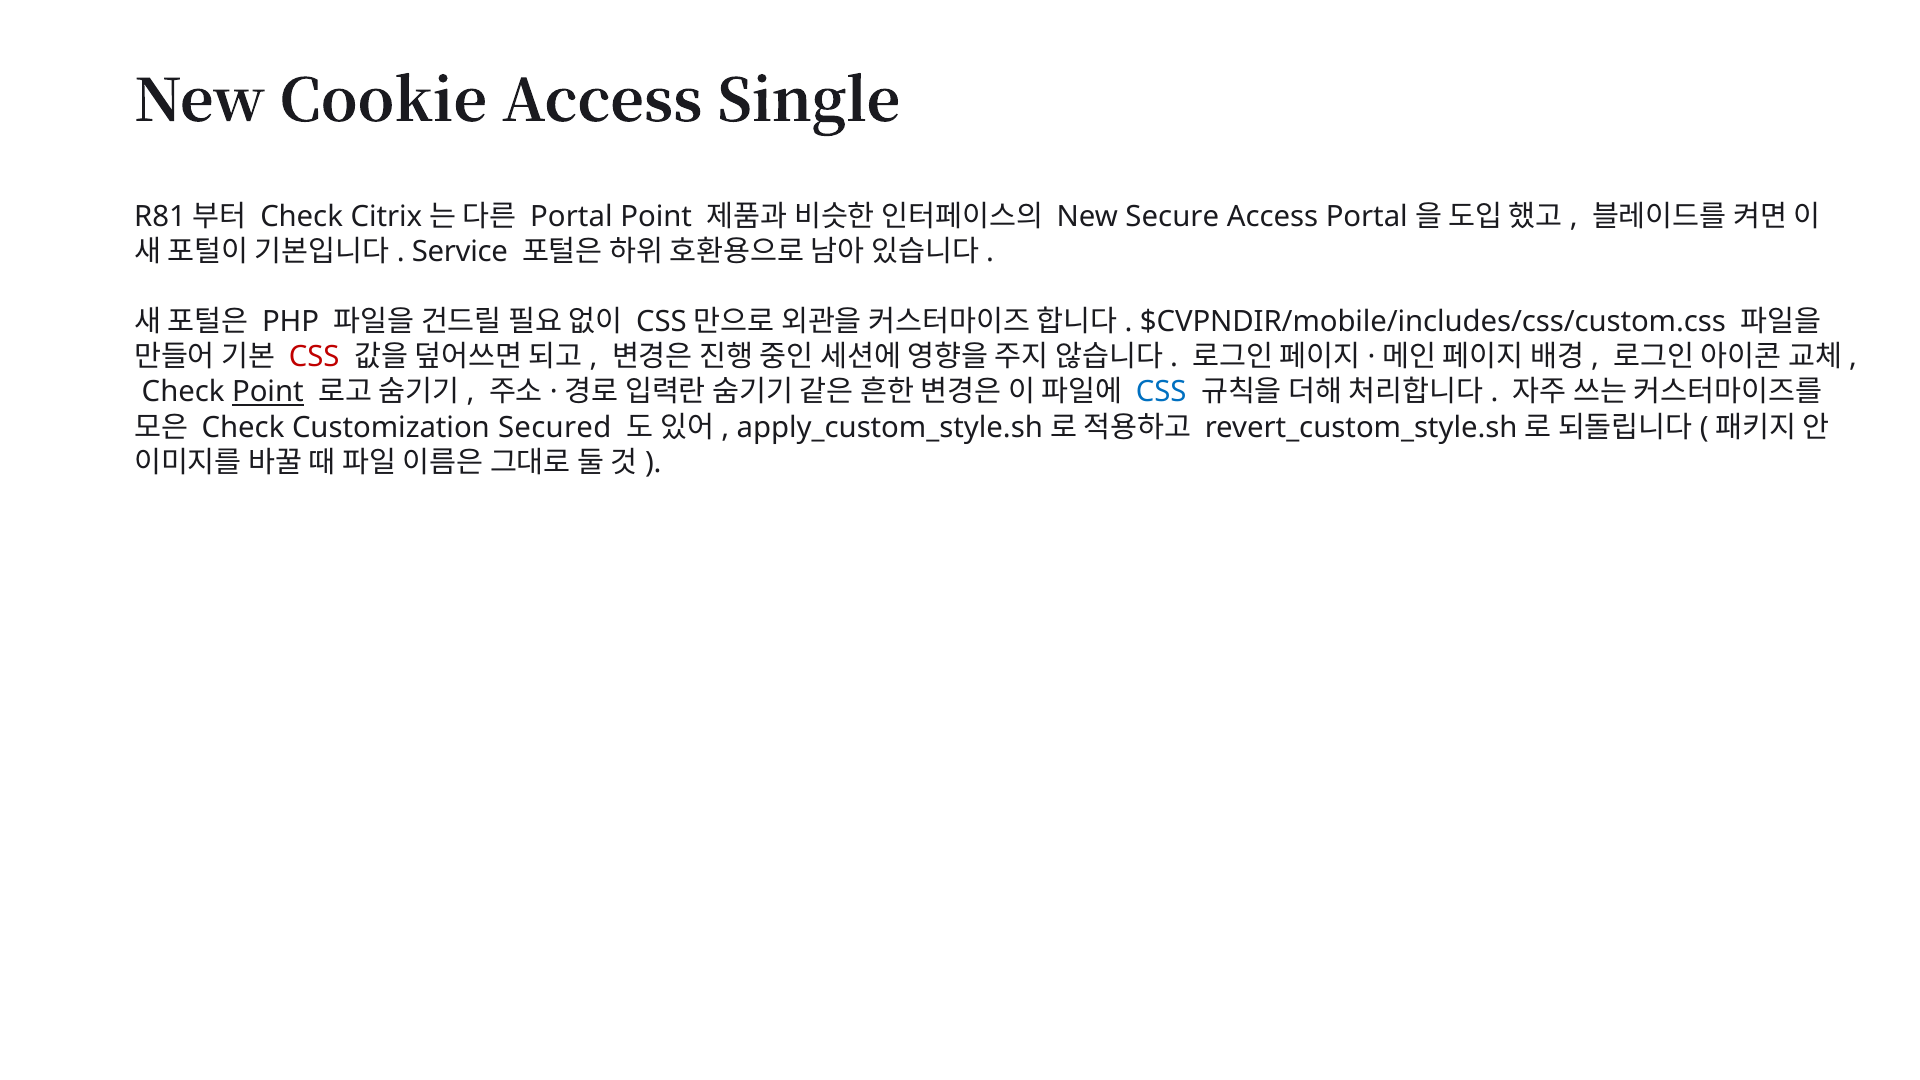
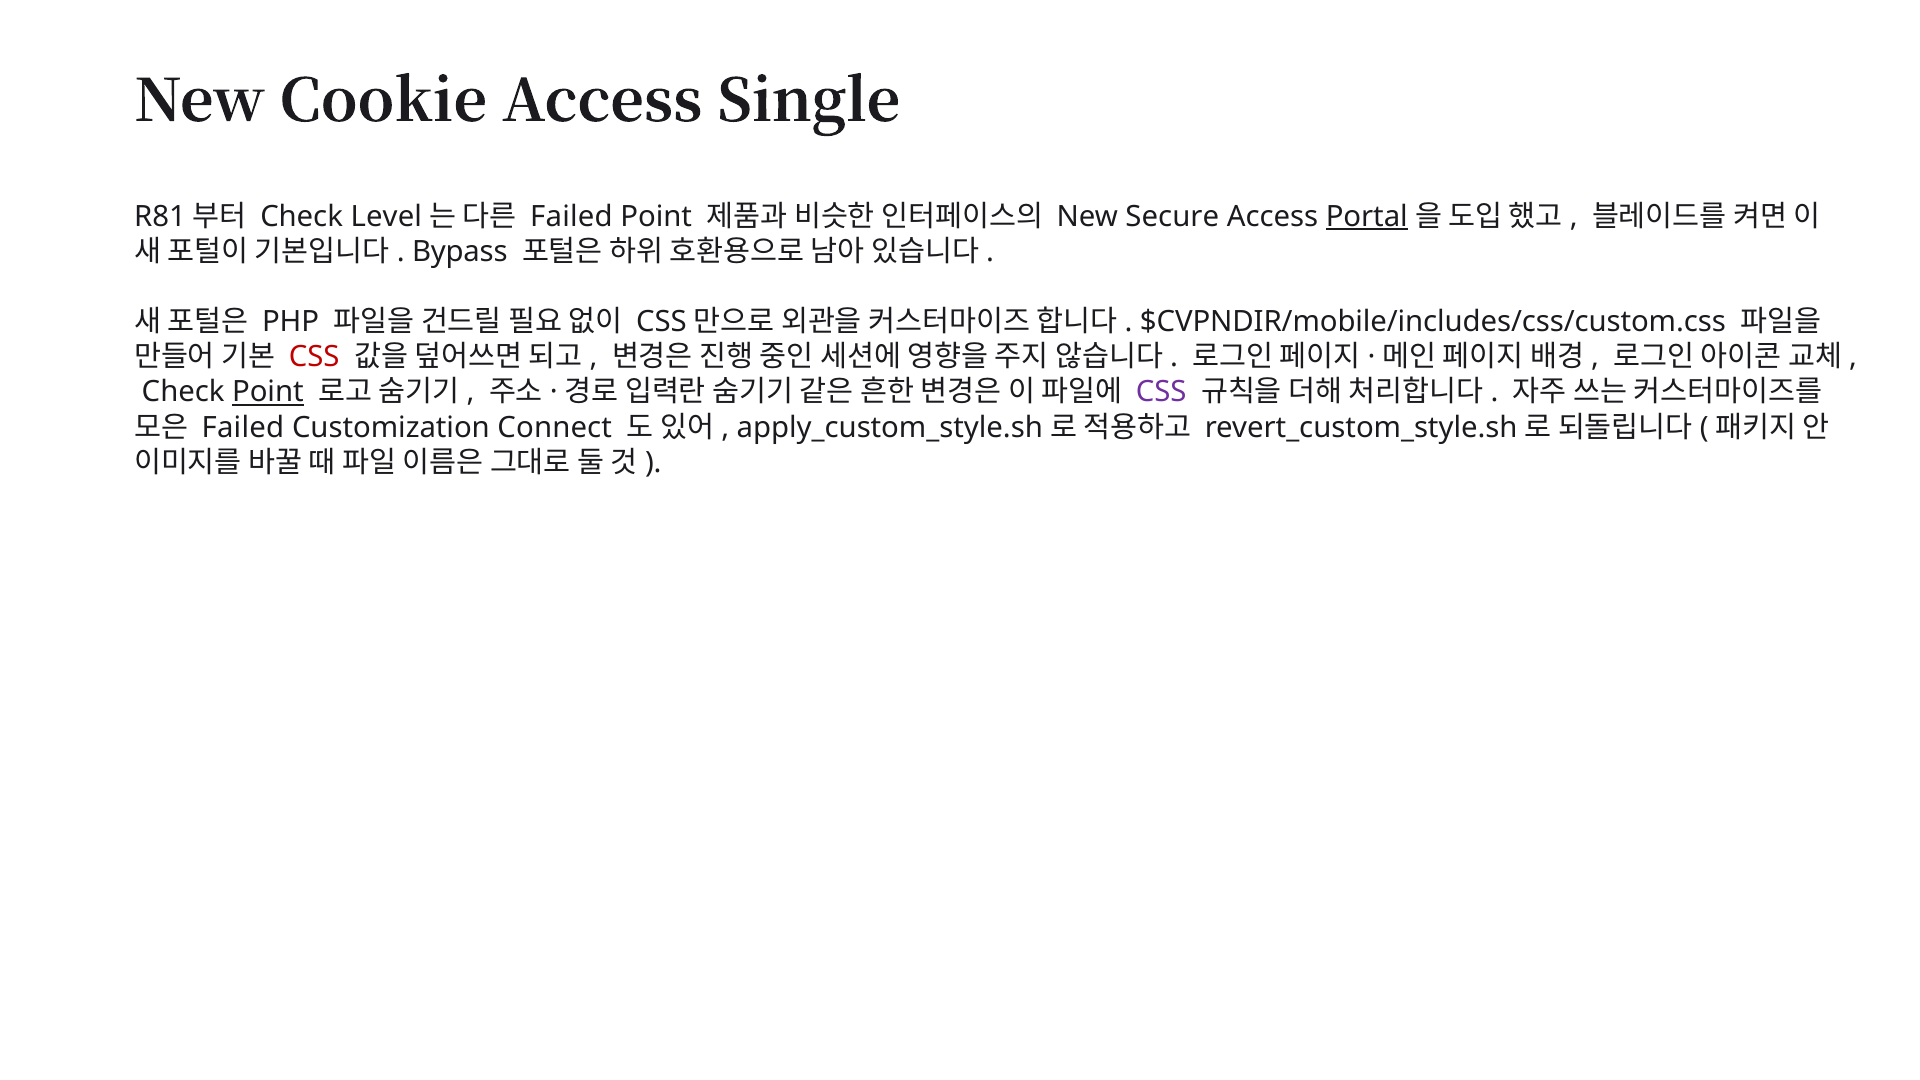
Citrix: Citrix -> Level (386, 216)
Portal: Portal -> Failed (571, 216)
Portal underline: none -> present (1367, 216)
Service: Service -> Bypass (460, 252)
CSS colour: blue -> purple (1161, 392)
Check: Check -> Failed (243, 427)
Secured: Secured -> Connect (555, 427)
